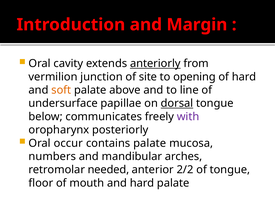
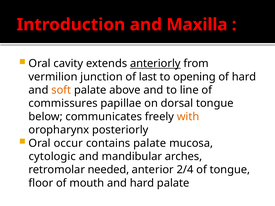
Margin: Margin -> Maxilla (197, 25)
site: site -> last (148, 77)
undersurface: undersurface -> commissures (63, 103)
dorsal underline: present -> none (177, 103)
with colour: purple -> orange (188, 117)
numbers: numbers -> cytologic (52, 157)
2/2: 2/2 -> 2/4 (185, 170)
